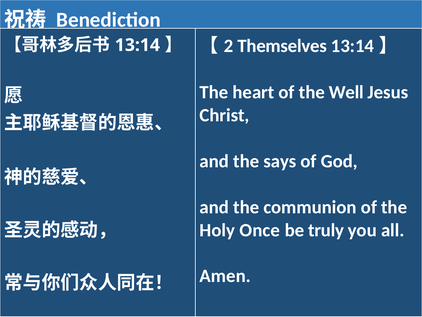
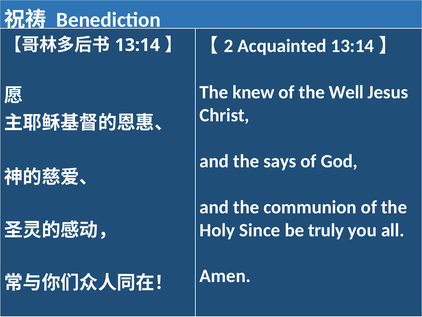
Themselves: Themselves -> Acquainted (282, 46)
heart: heart -> knew (254, 92)
Once: Once -> Since (260, 230)
